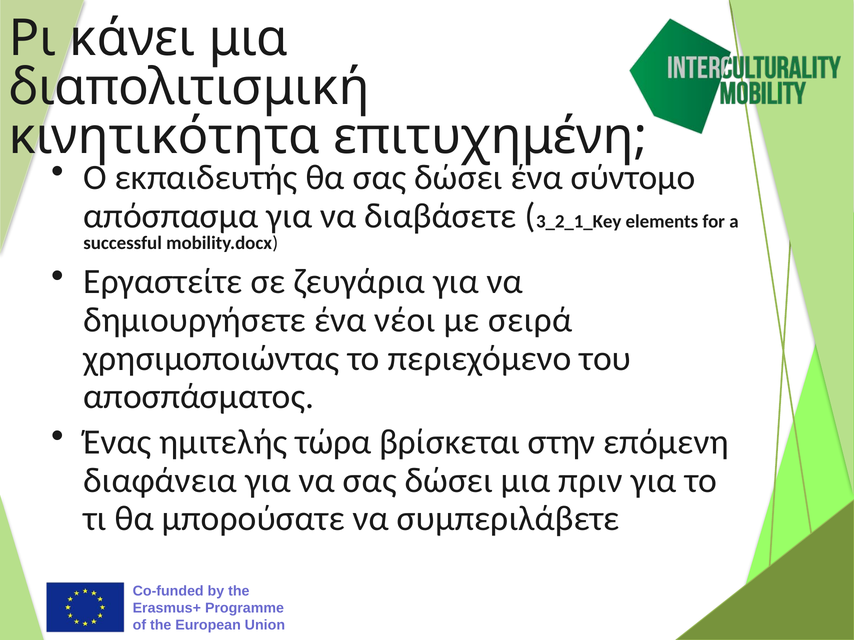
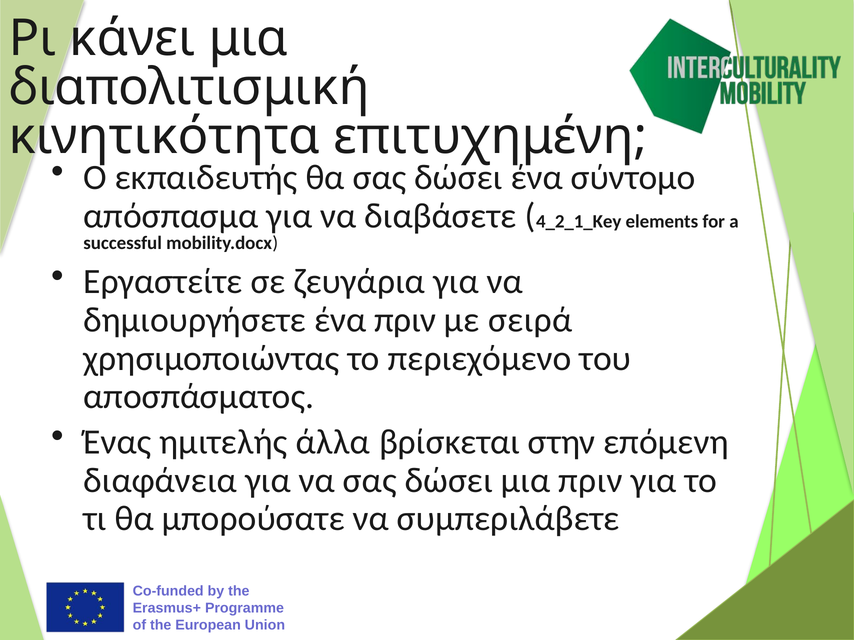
3_2_1_Key: 3_2_1_Key -> 4_2_1_Key (579, 221)
ένα νέοι: νέοι -> πριν (405, 320)
τώρα: τώρα -> άλλα (333, 442)
